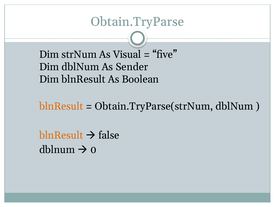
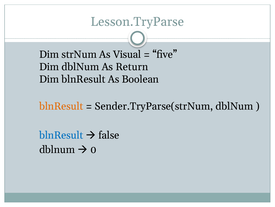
Obtain.TryParse: Obtain.TryParse -> Lesson.TryParse (137, 22)
Sender: Sender -> Return (132, 67)
Obtain.TryParse(strNum: Obtain.TryParse(strNum -> Sender.TryParse(strNum (154, 106)
blnResult colour: orange -> blue (61, 135)
